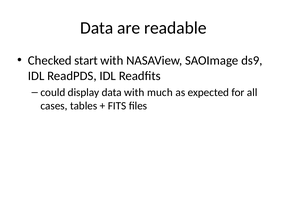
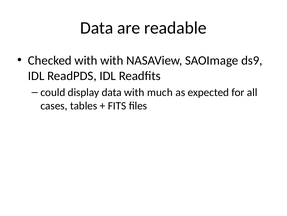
Checked start: start -> with (86, 60)
